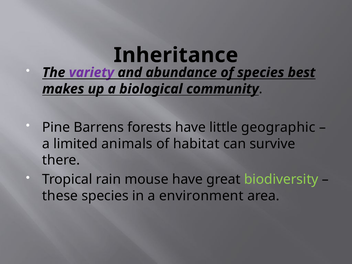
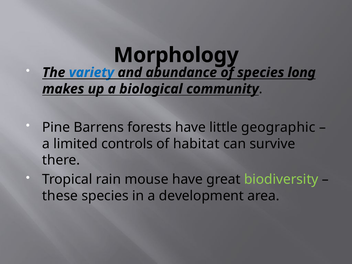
Inheritance: Inheritance -> Morphology (176, 55)
variety colour: purple -> blue (91, 73)
best: best -> long (302, 73)
animals: animals -> controls (127, 144)
environment: environment -> development (201, 196)
